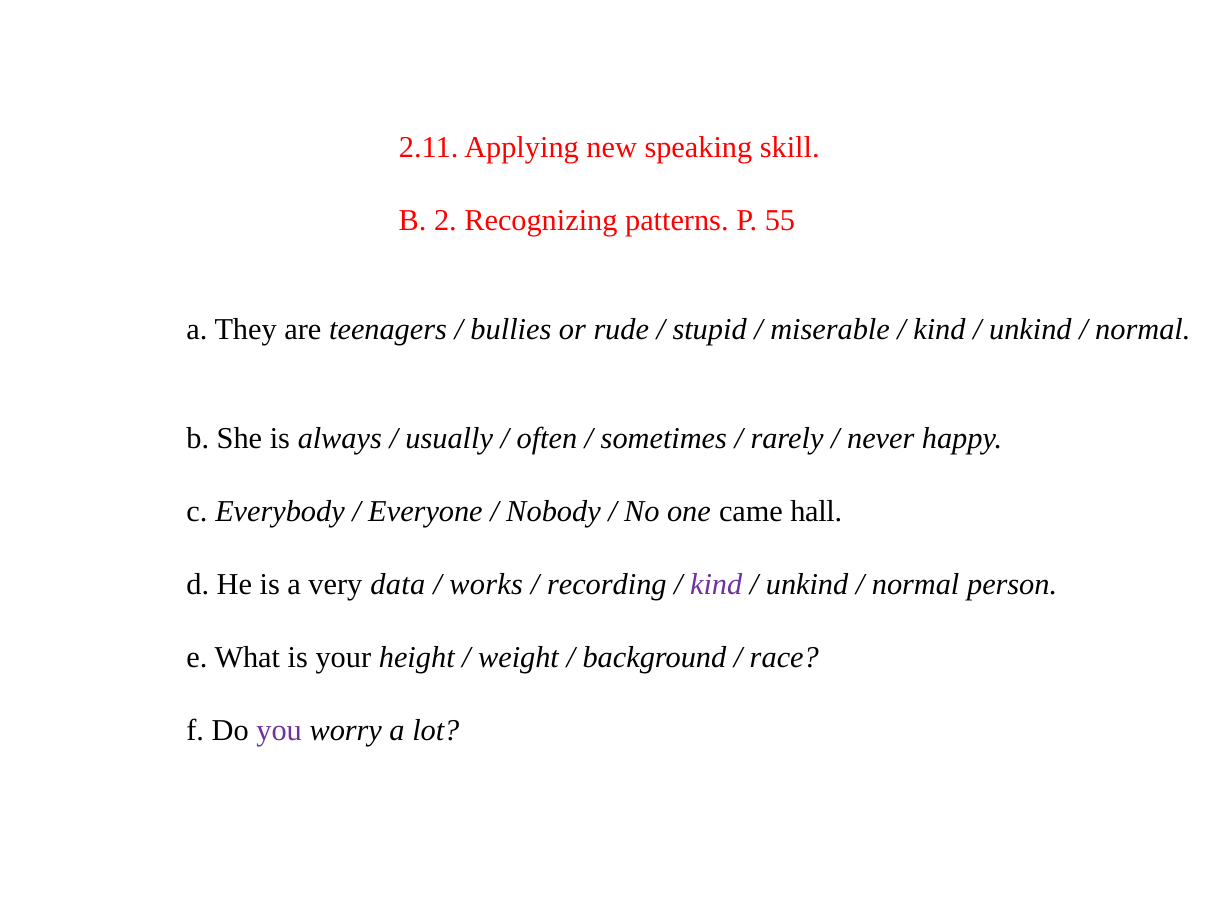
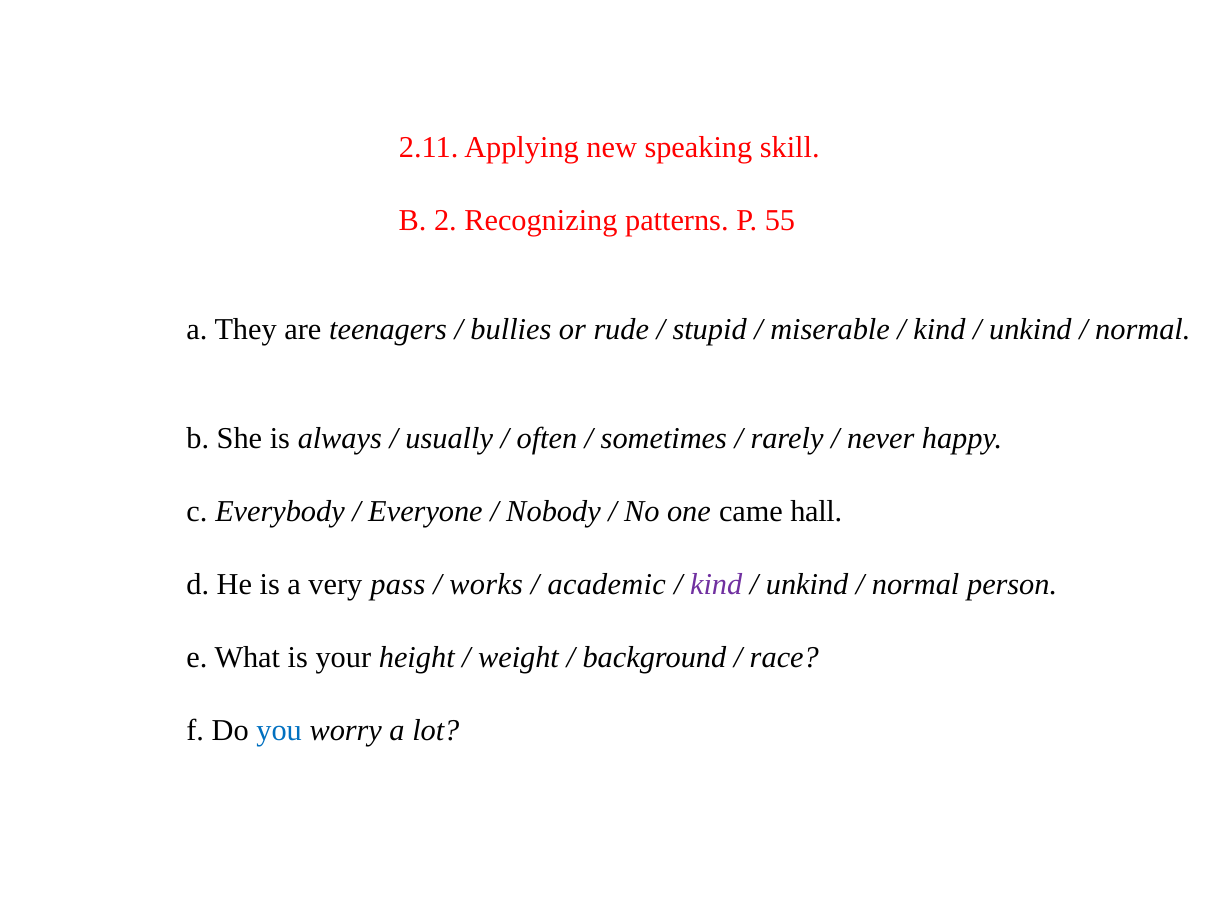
data: data -> pass (398, 585)
recording: recording -> academic (607, 585)
you colour: purple -> blue (279, 730)
